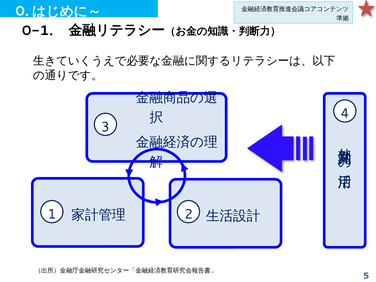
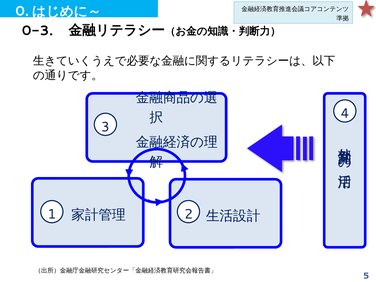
0-1: 0-1 -> 0-3 (37, 31)
